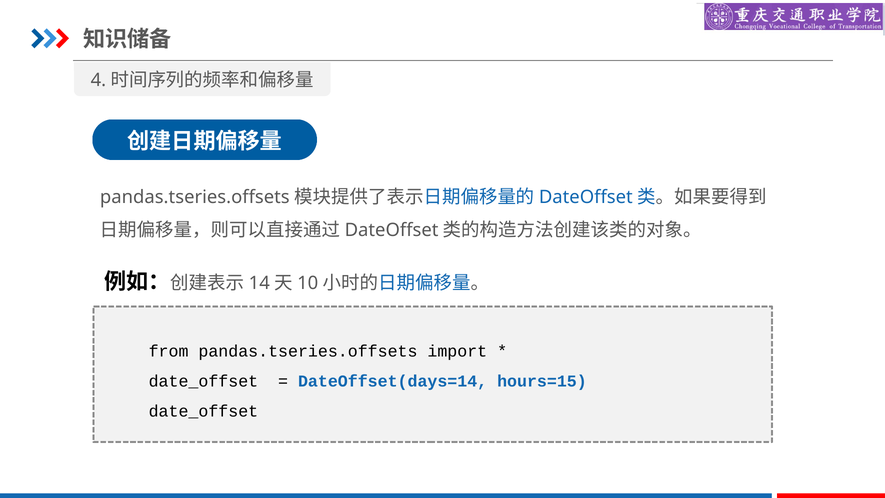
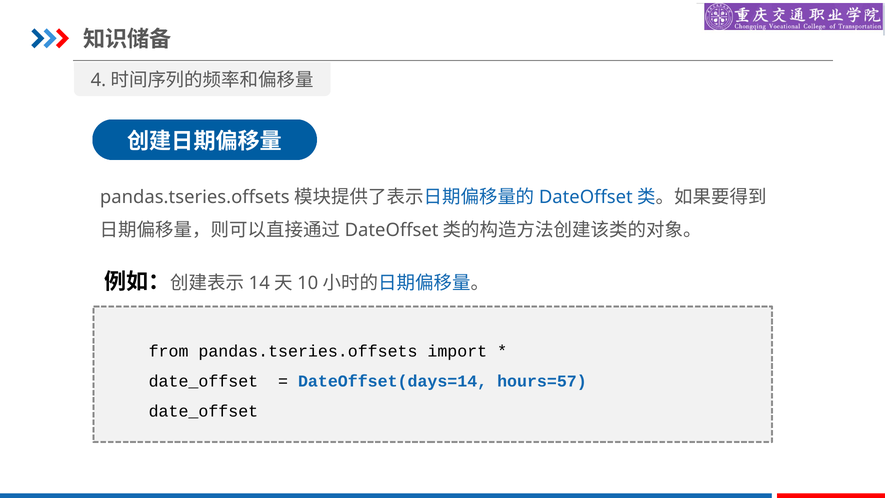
hours=15: hours=15 -> hours=57 (542, 381)
